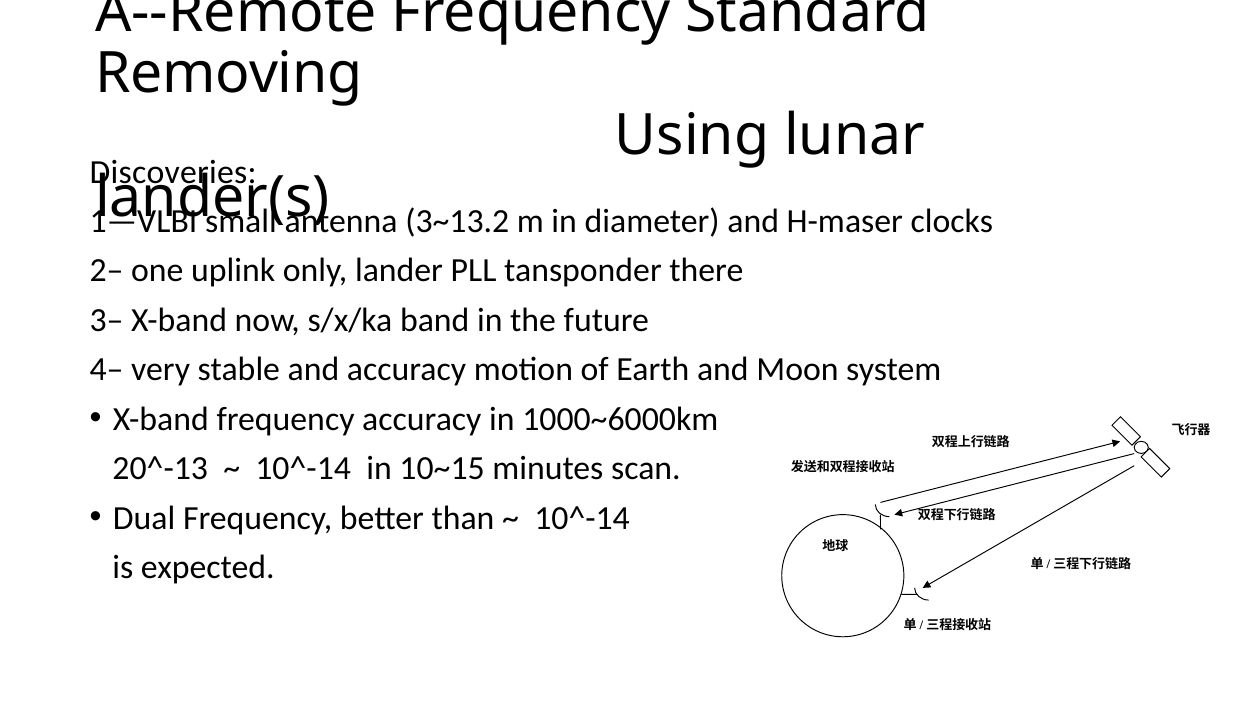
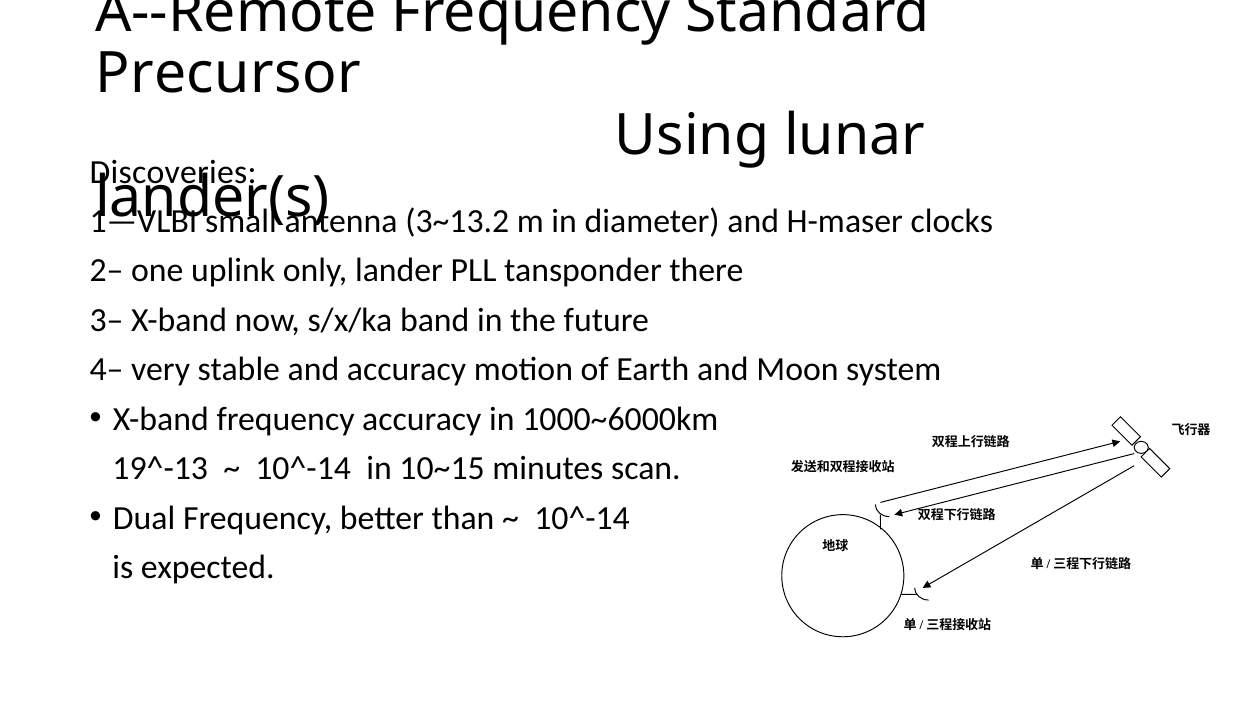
Removing: Removing -> Precursor (228, 74)
20^-13: 20^-13 -> 19^-13 (160, 469)
